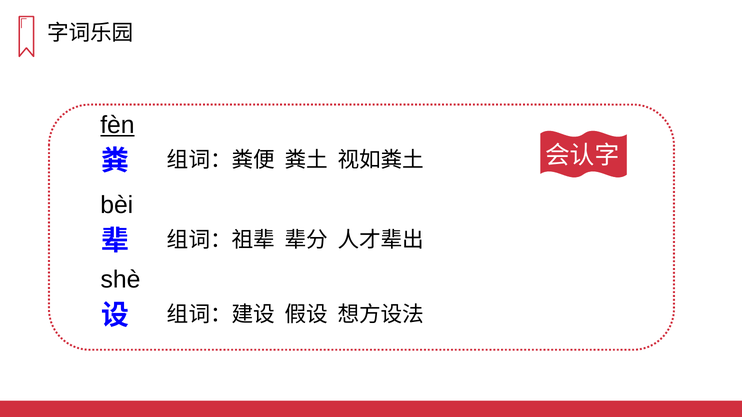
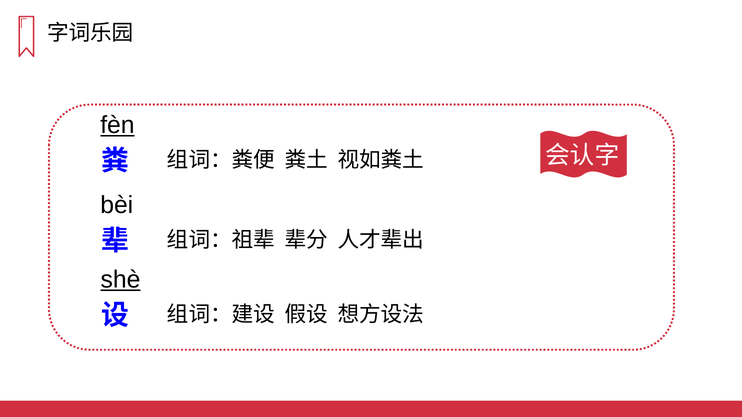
shè underline: none -> present (120, 280)
